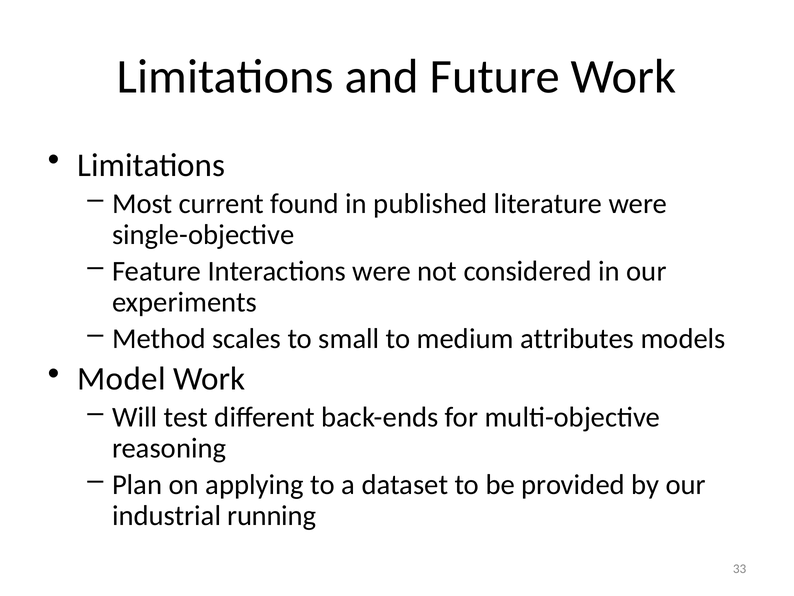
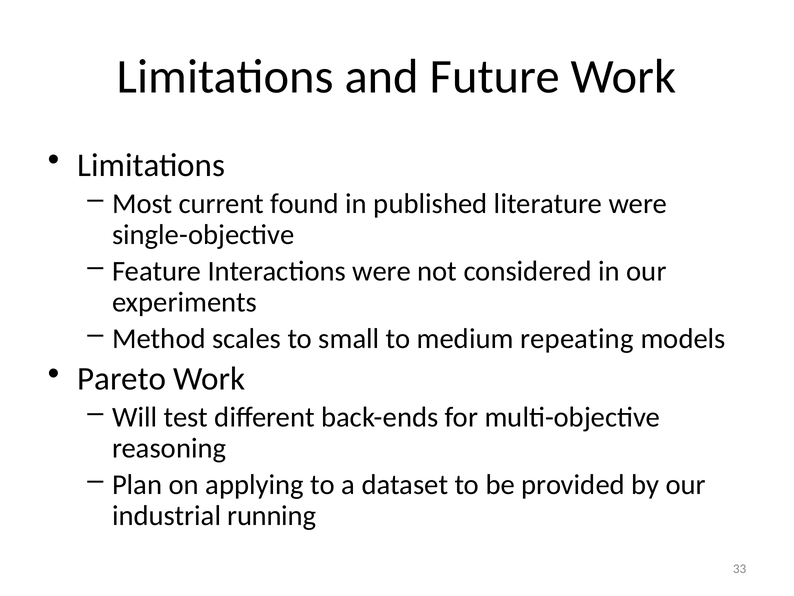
attributes: attributes -> repeating (577, 338)
Model: Model -> Pareto (122, 379)
